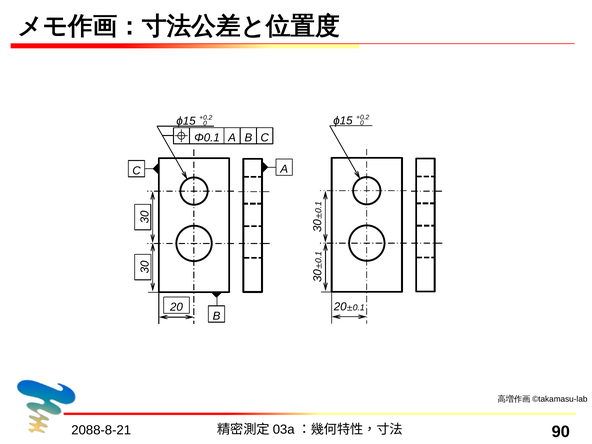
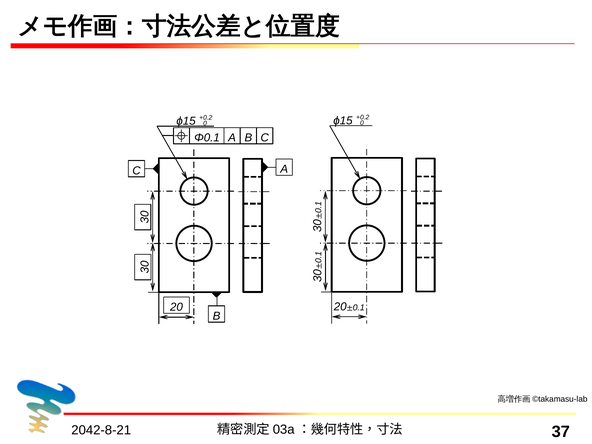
2088-8-21: 2088-8-21 -> 2042-8-21 (101, 430)
90: 90 -> 37 (561, 432)
